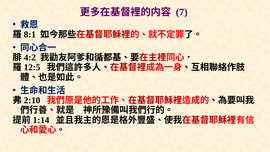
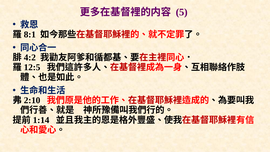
7: 7 -> 5 (182, 12)
